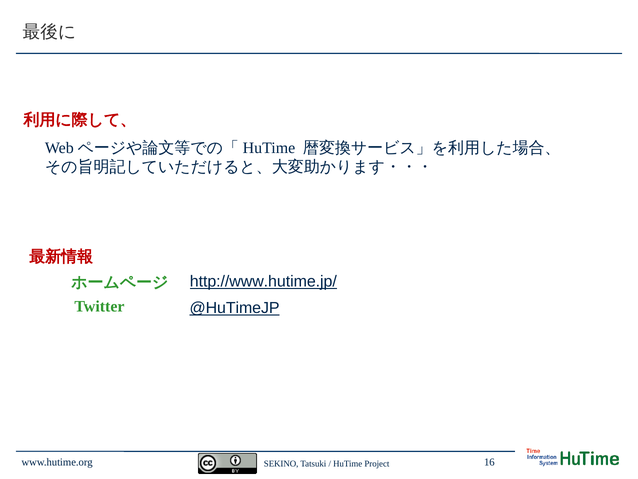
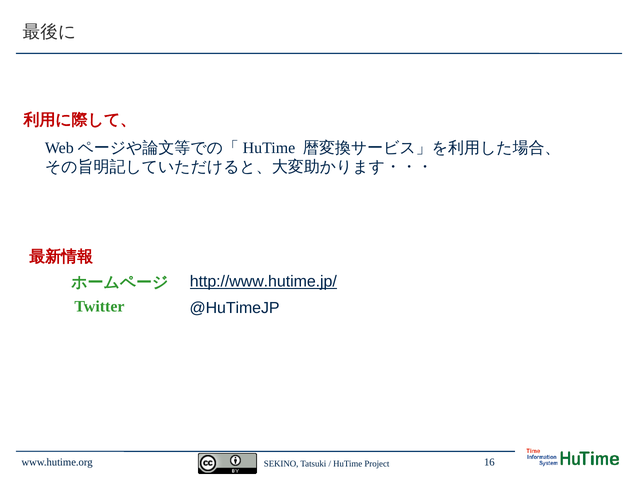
@HuTimeJP underline: present -> none (235, 308)
